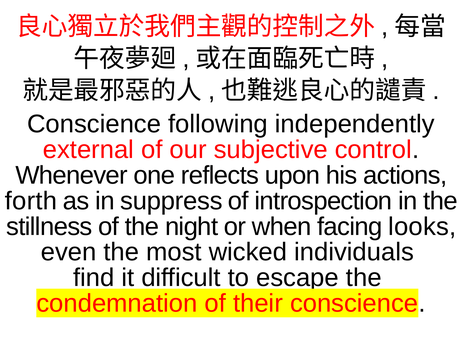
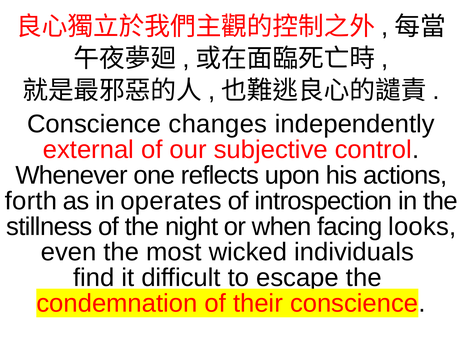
following: following -> changes (218, 124)
suppress: suppress -> operates (171, 201)
